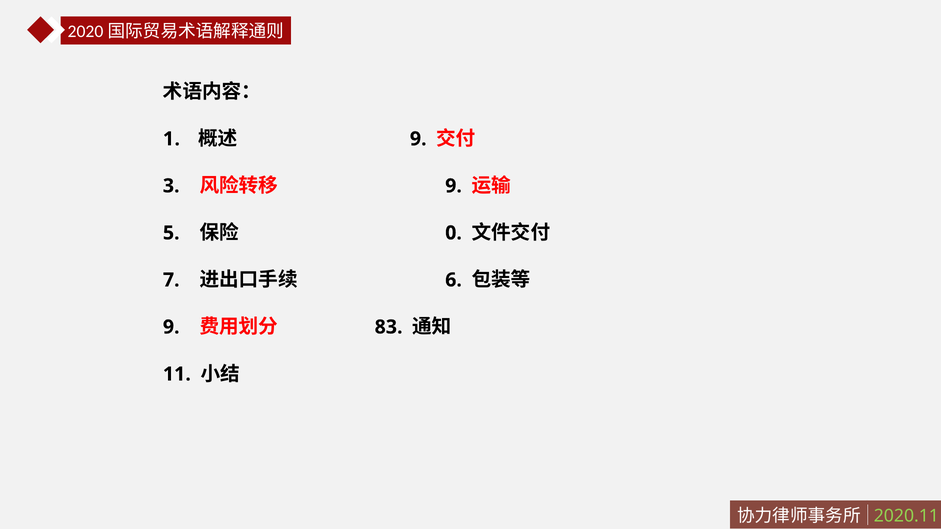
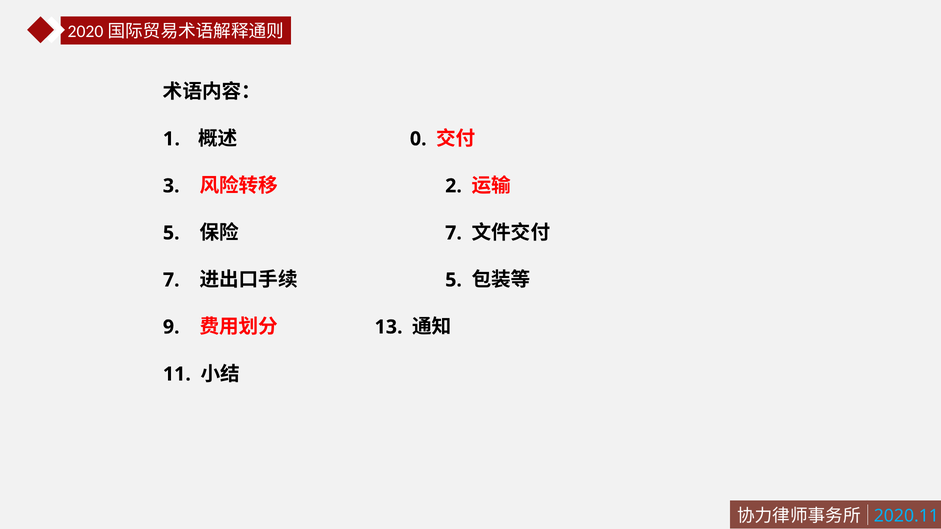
9: 9 -> 0 (418, 139)
9: 9 -> 2 (454, 186)
0: 0 -> 7 (454, 233)
6: 6 -> 5 (454, 280)
83: 83 -> 13 (389, 327)
2020.11 colour: light green -> light blue (906, 516)
